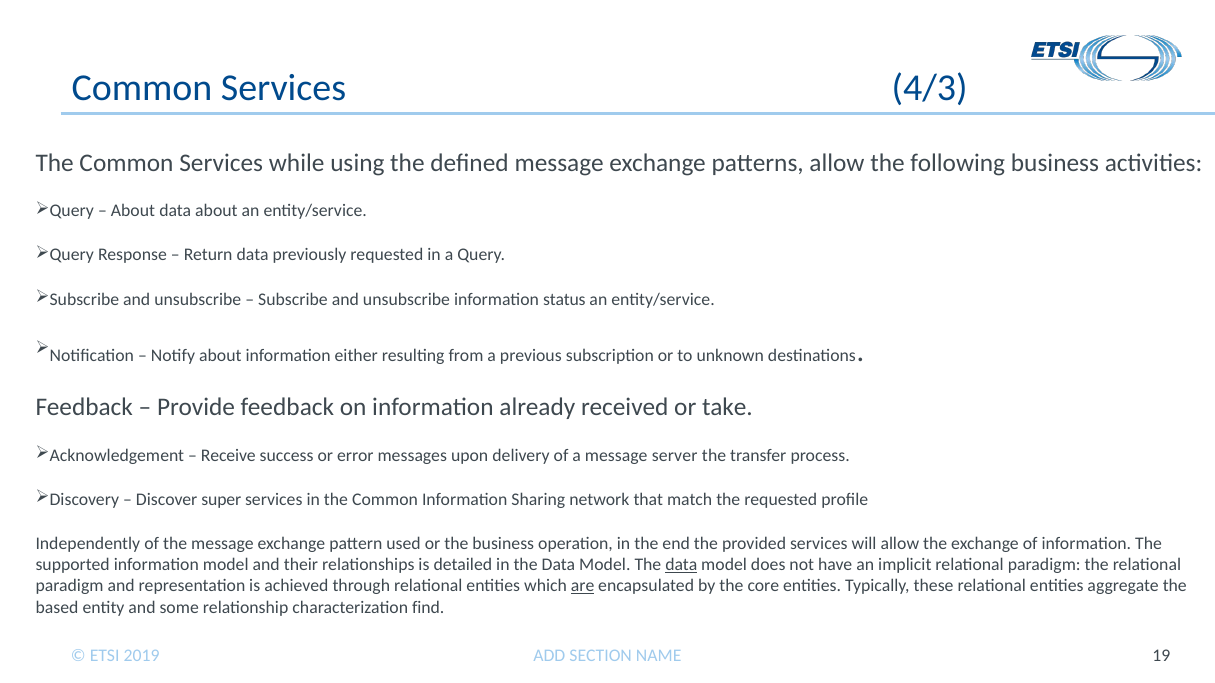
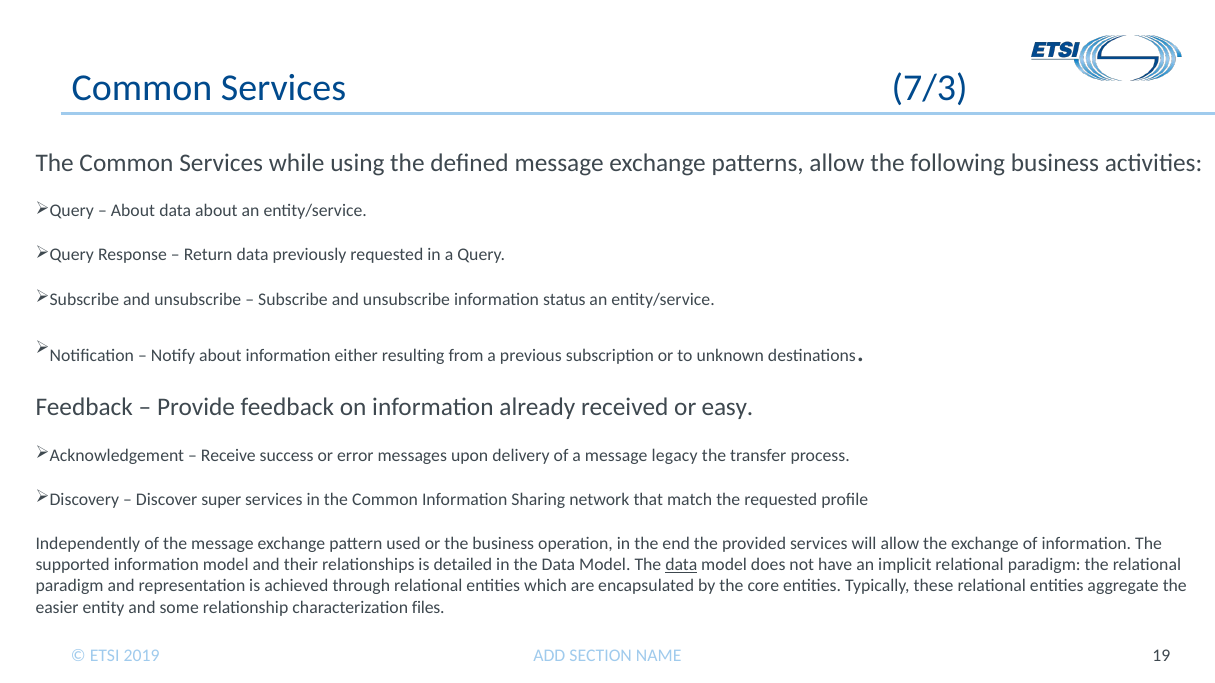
4/3: 4/3 -> 7/3 (930, 88)
take: take -> easy (727, 408)
server: server -> legacy (675, 456)
are underline: present -> none (583, 586)
based: based -> easier (57, 608)
find: find -> files (428, 608)
